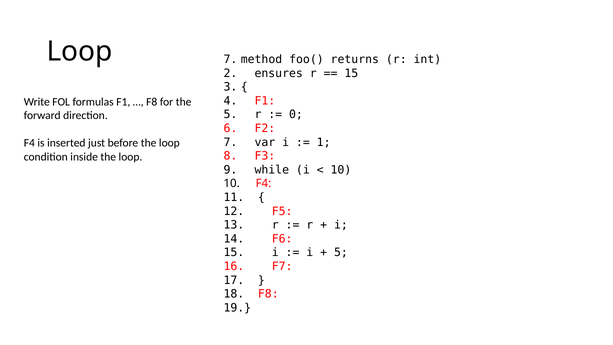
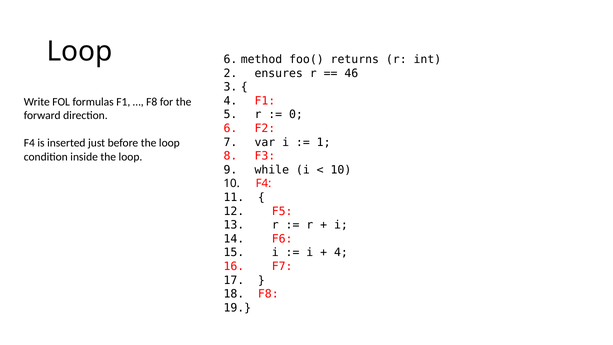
Loop 7: 7 -> 6 (230, 59)
15: 15 -> 46 (351, 73)
5: 5 -> 4 (341, 252)
